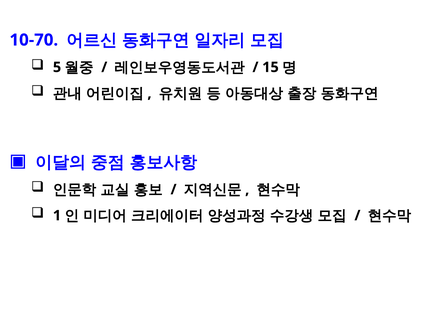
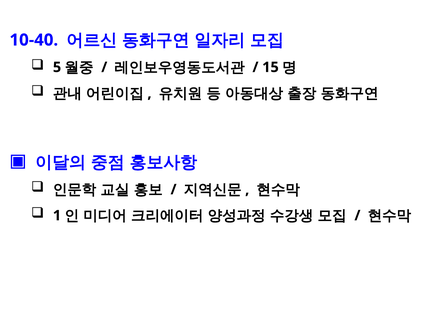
10-70: 10-70 -> 10-40 (34, 40)
